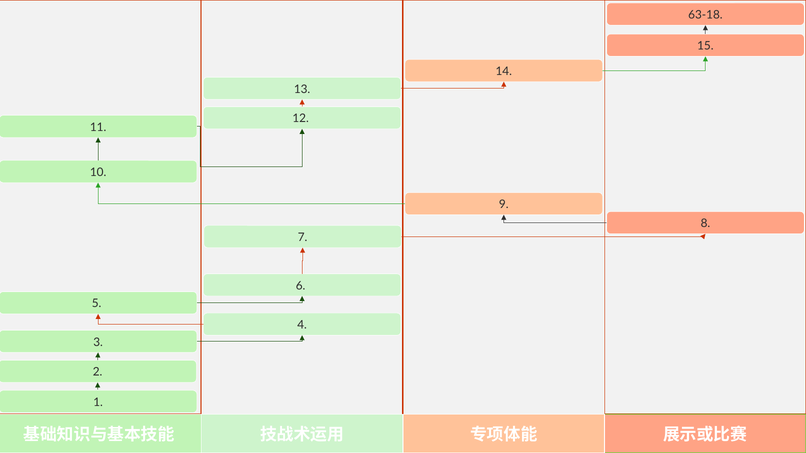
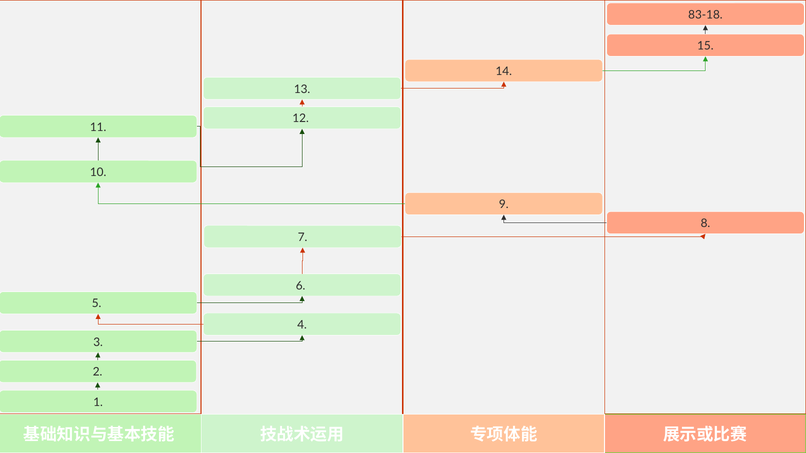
63-18: 63-18 -> 83-18 (705, 15)
